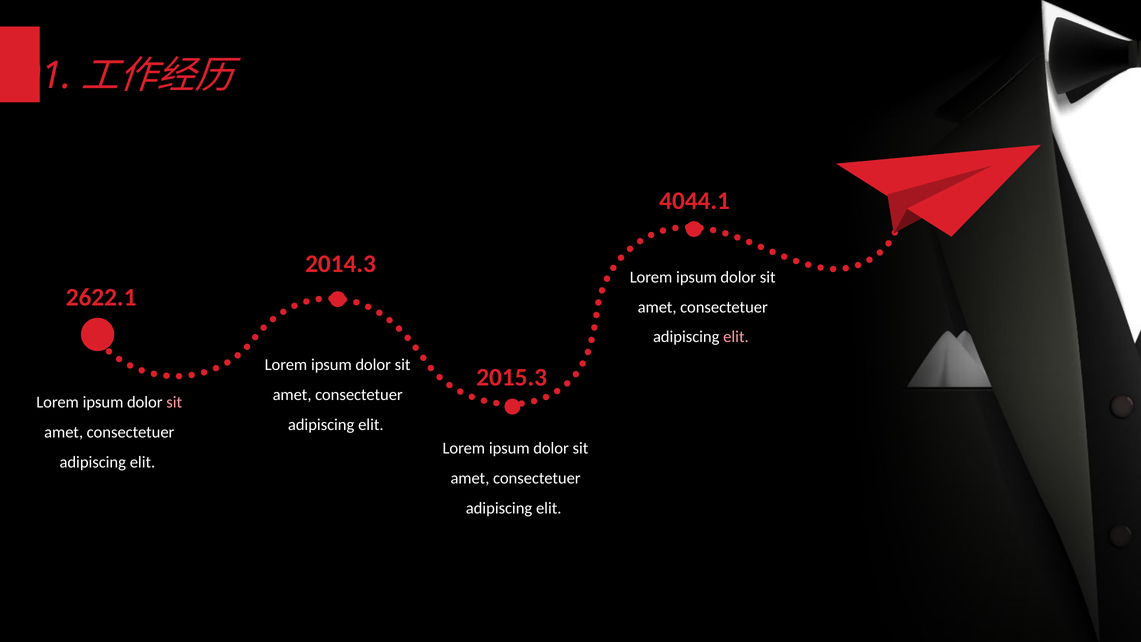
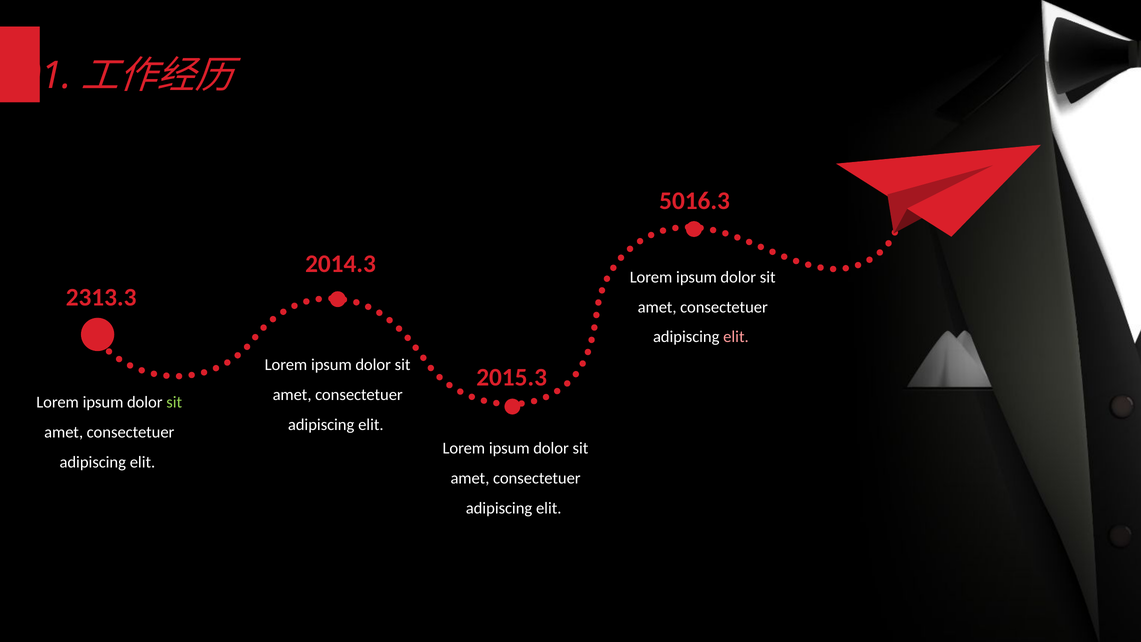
4044.1: 4044.1 -> 5016.3 (695, 201)
2622.1: 2622.1 -> 2313.3 (101, 298)
sit colour: pink -> light green (174, 402)
